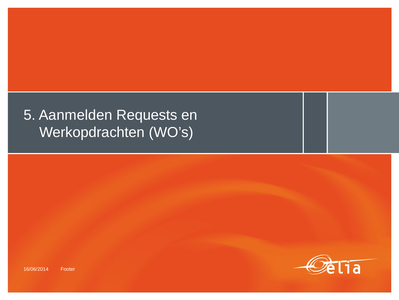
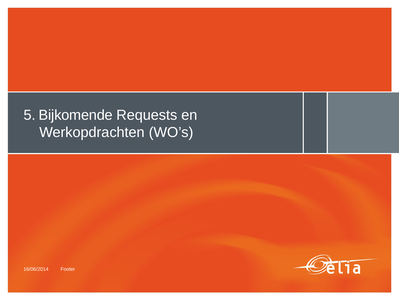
Aanmelden: Aanmelden -> Bijkomende (76, 115)
